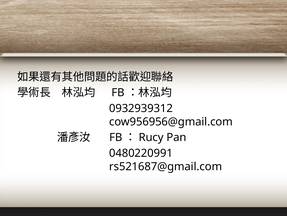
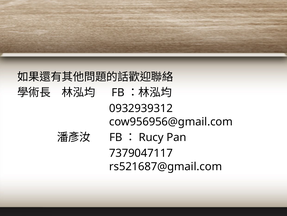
0480220991: 0480220991 -> 7379047117 (141, 153)
